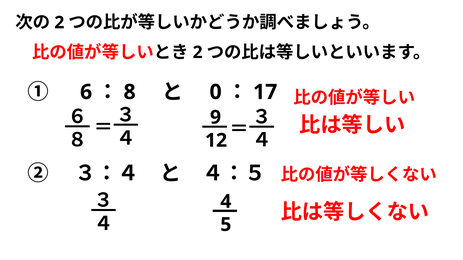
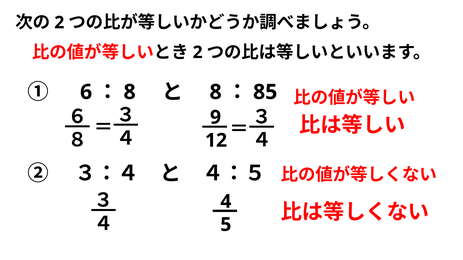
0: 0 -> 8 (216, 92)
17: 17 -> 85 (265, 92)
